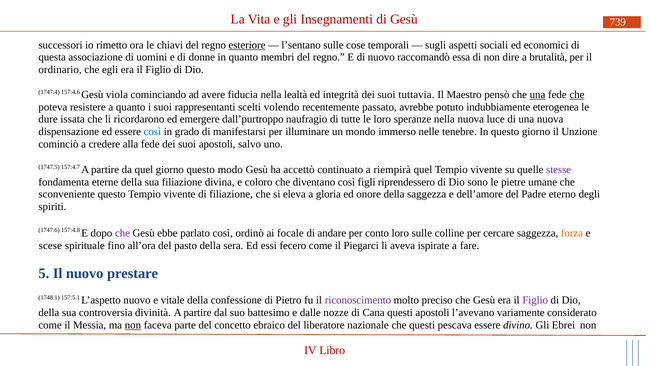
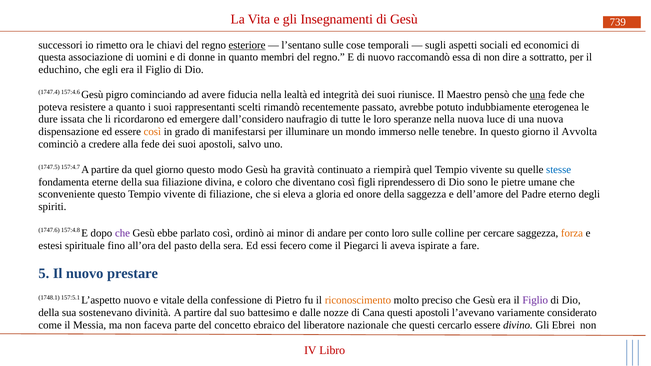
brutalità: brutalità -> sottratto (548, 58)
ordinario: ordinario -> educhino (60, 70)
viola: viola -> pigro (117, 95)
tuttavia: tuttavia -> riunisce (417, 95)
che underline: present -> none (577, 95)
volendo: volendo -> rimandò (282, 107)
dall’purtroppo: dall’purtroppo -> dall’considero (253, 120)
così colour: blue -> orange (152, 132)
Unzione: Unzione -> Avvolta (579, 132)
accettò: accettò -> gravità (299, 170)
stesse colour: purple -> blue (559, 170)
focale: focale -> minor (290, 233)
scese: scese -> estesi (50, 246)
riconoscimento colour: purple -> orange (358, 301)
controversia: controversia -> sostenevano (106, 313)
non underline: present -> none (133, 326)
pescava: pescava -> cercarlo (455, 326)
